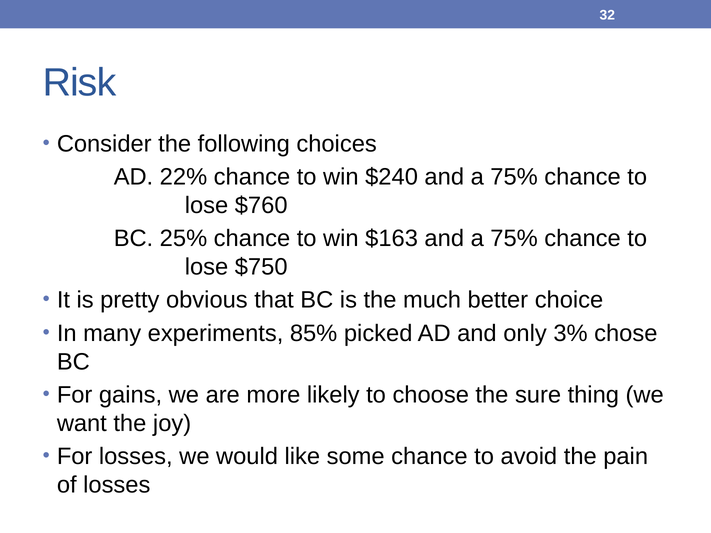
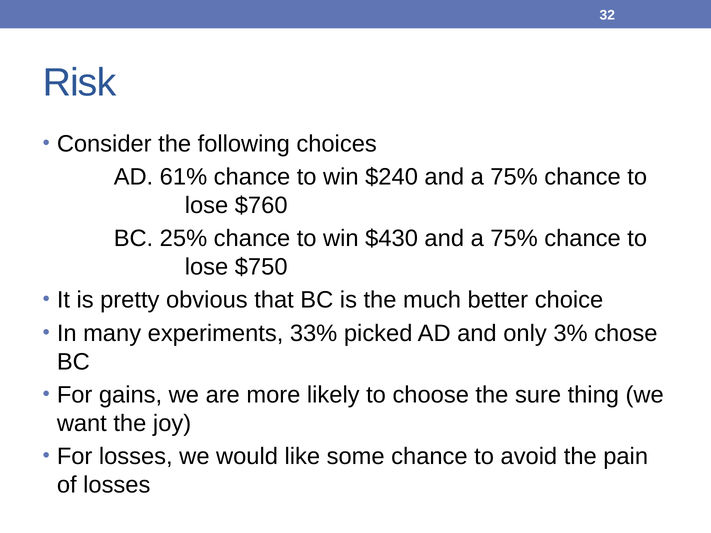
22%: 22% -> 61% (183, 177)
$163: $163 -> $430 (392, 239)
85%: 85% -> 33% (314, 333)
